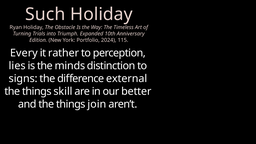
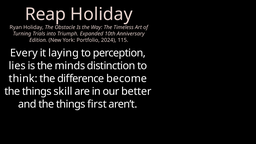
Such: Such -> Reap (45, 14)
rather: rather -> laying (64, 53)
signs: signs -> think (23, 78)
external: external -> become (127, 78)
join: join -> first (97, 104)
